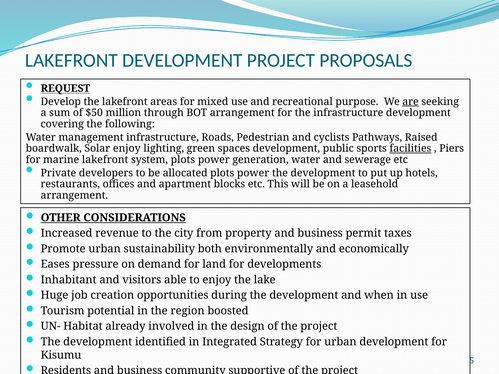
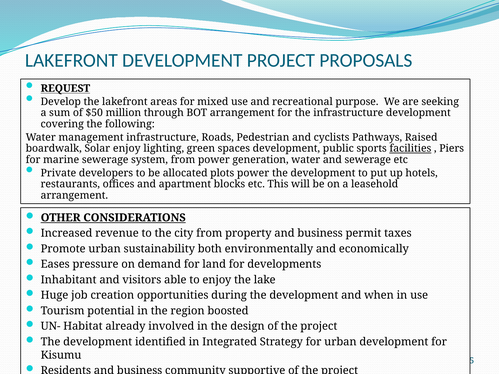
are underline: present -> none (411, 102)
marine lakefront: lakefront -> sewerage (105, 160)
system plots: plots -> from (183, 160)
